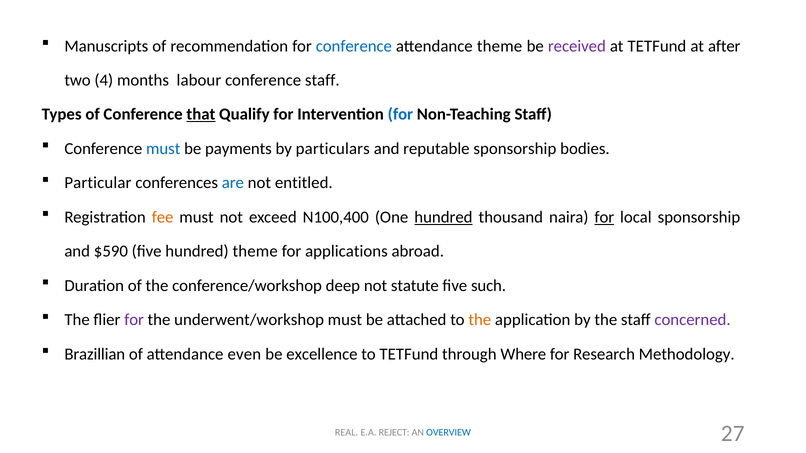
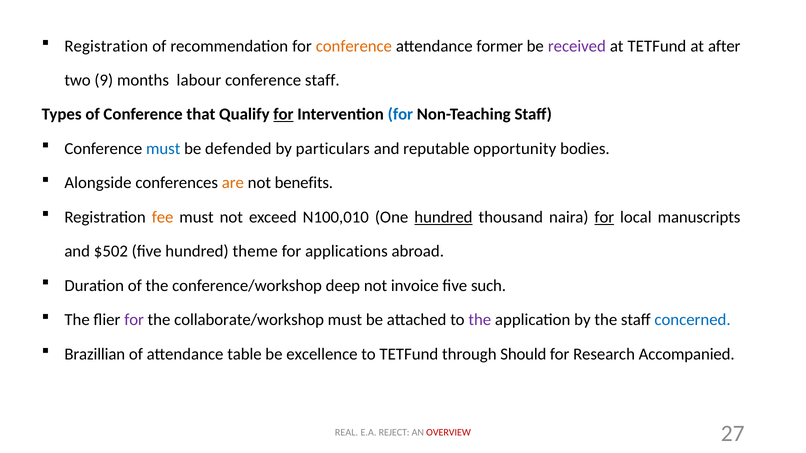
Manuscripts: Manuscripts -> Registration (106, 46)
conference colour: blue -> orange (354, 46)
attendance theme: theme -> former (500, 46)
4: 4 -> 9 (104, 80)
that underline: present -> none (201, 115)
for underline: none -> present (283, 115)
payments: payments -> defended (238, 149)
reputable sponsorship: sponsorship -> opportunity (515, 149)
Particular: Particular -> Alongside (98, 183)
are colour: blue -> orange (233, 183)
entitled: entitled -> benefits (304, 183)
N100,400: N100,400 -> N100,010 (336, 217)
local sponsorship: sponsorship -> manuscripts (699, 217)
$590: $590 -> $502 (111, 252)
statute: statute -> invoice (415, 286)
underwent/workshop: underwent/workshop -> collaborate/workshop (249, 320)
the colour: orange -> purple (480, 320)
concerned colour: purple -> blue (693, 320)
even: even -> table (244, 354)
Where: Where -> Should (523, 354)
Methodology: Methodology -> Accompanied (687, 354)
OVERVIEW colour: blue -> red (449, 433)
